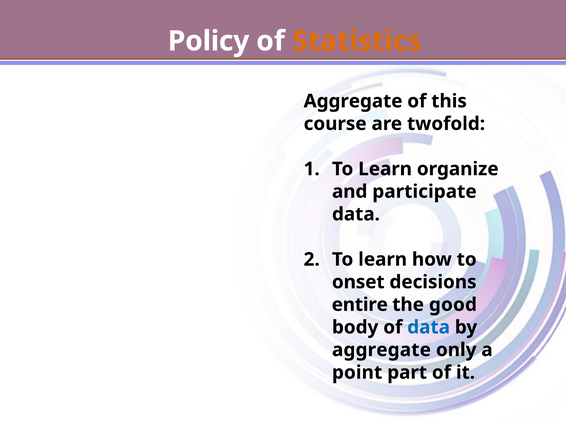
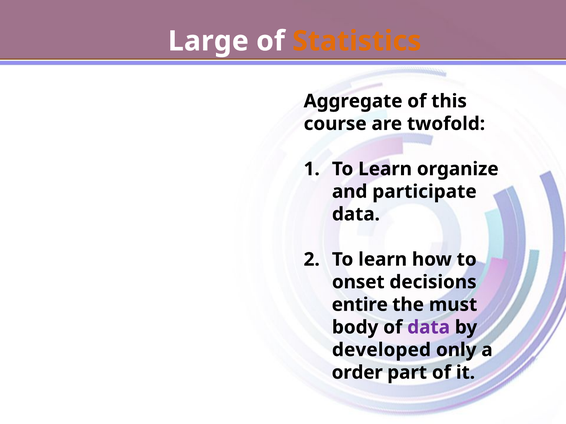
Policy: Policy -> Large (208, 41)
good: good -> must (453, 305)
data colour: blue -> purple (429, 328)
aggregate: aggregate -> developed (381, 350)
point: point -> order (357, 373)
